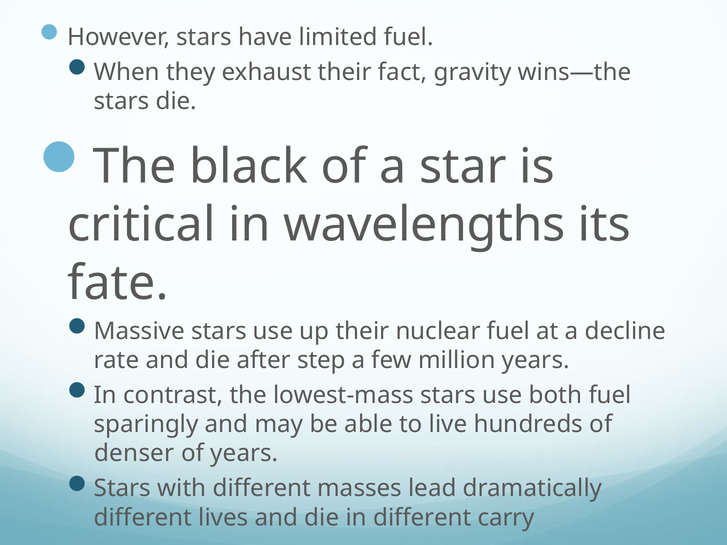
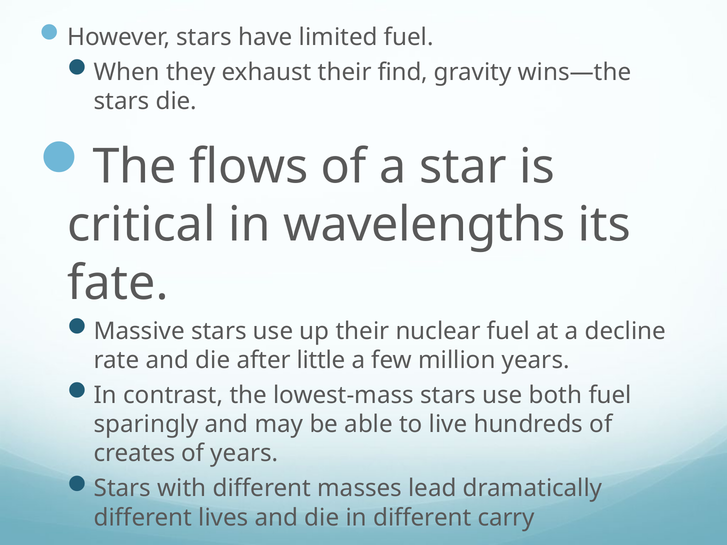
fact: fact -> find (403, 72)
black: black -> flows (249, 167)
step: step -> little (321, 360)
denser: denser -> creates (135, 454)
